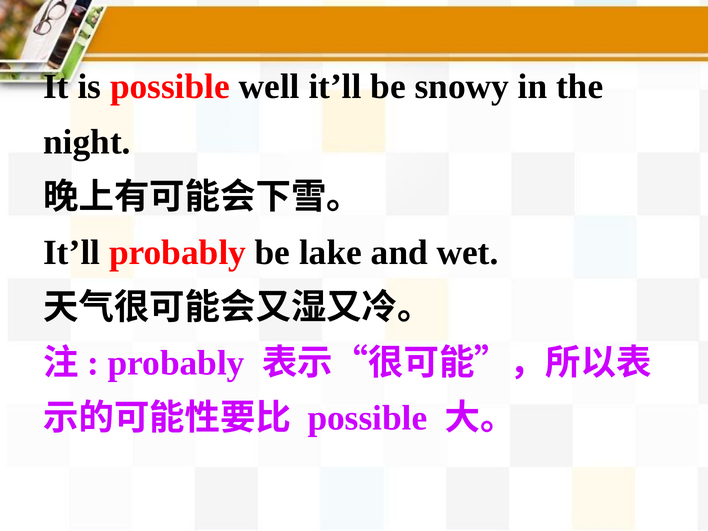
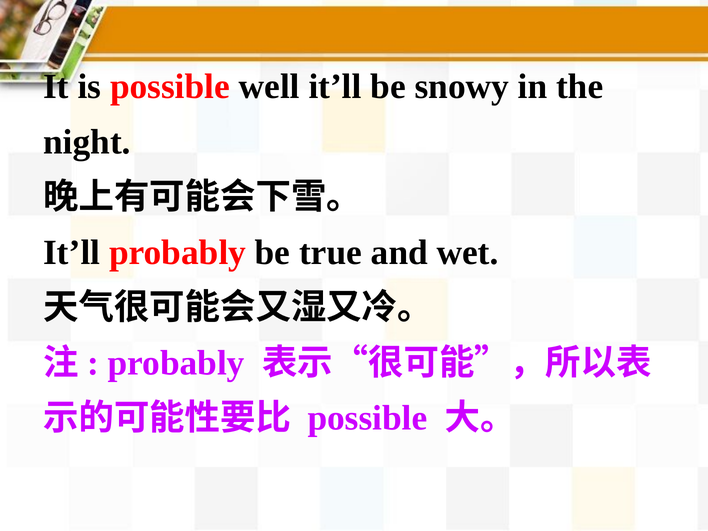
lake: lake -> true (331, 252)
